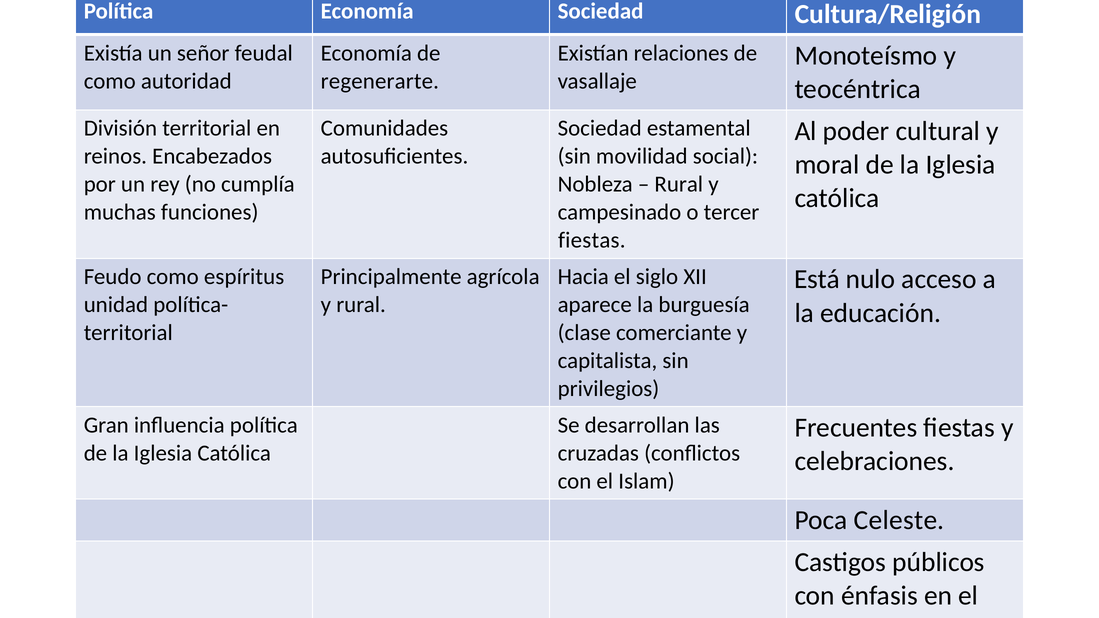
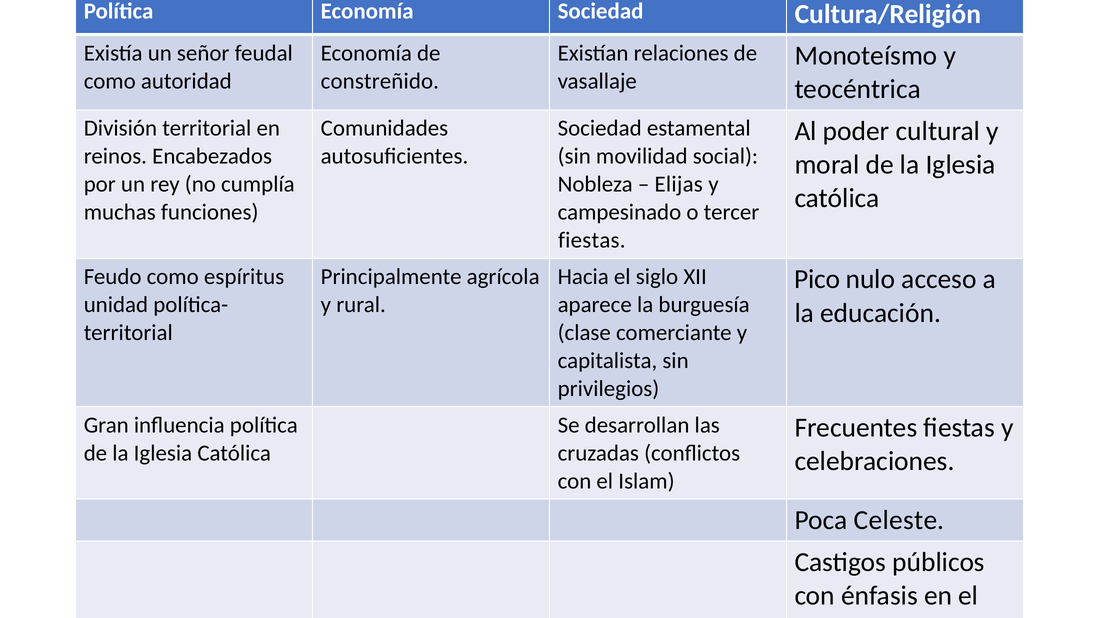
regenerarte: regenerarte -> constreñido (380, 81)
Rural: Rural -> Elijas (679, 184)
Está: Está -> Pico (817, 280)
